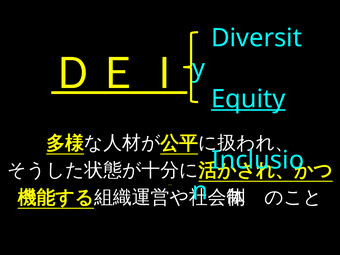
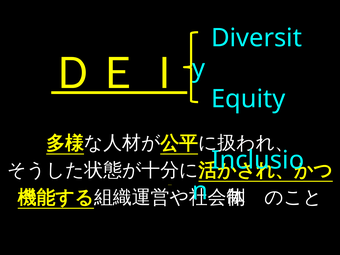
Equity underline: present -> none (248, 99)
